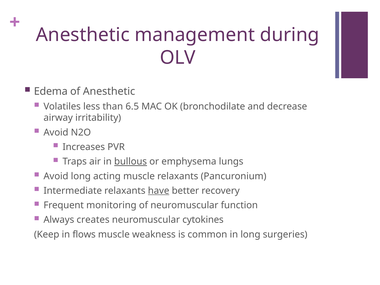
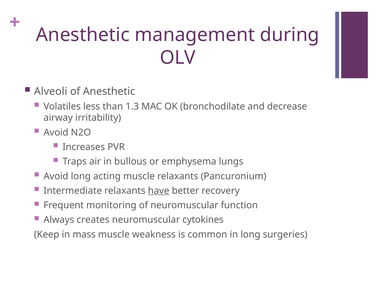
Edema: Edema -> Alveoli (51, 91)
6.5: 6.5 -> 1.3 (132, 106)
bullous underline: present -> none (131, 162)
flows: flows -> mass (84, 234)
